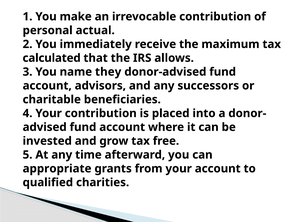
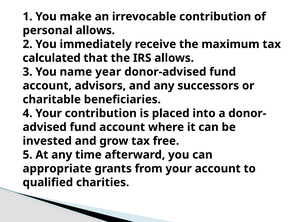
personal actual: actual -> allows (95, 30)
they: they -> year (108, 72)
